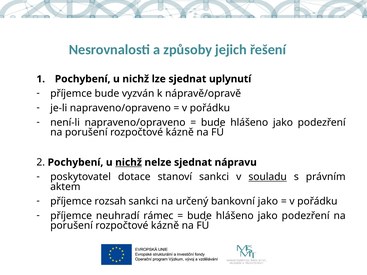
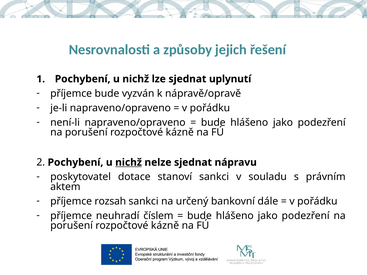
souladu underline: present -> none (268, 177)
bankovní jako: jako -> dále (268, 201)
rámec: rámec -> číslem (158, 216)
